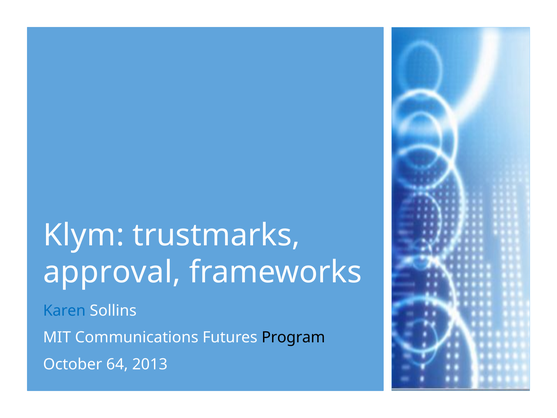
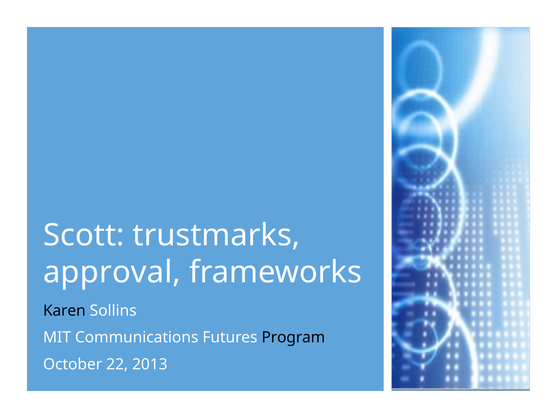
Klym: Klym -> Scott (84, 235)
Karen colour: blue -> black (64, 310)
64: 64 -> 22 (117, 364)
